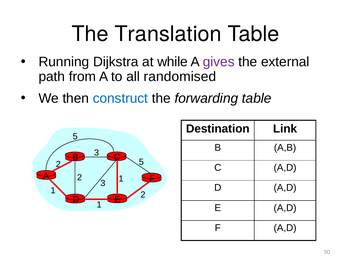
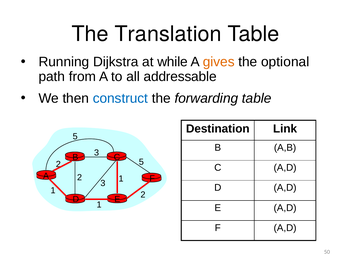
gives colour: purple -> orange (219, 62)
external: external -> optional (285, 62)
randomised: randomised -> addressable (180, 76)
